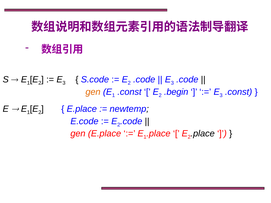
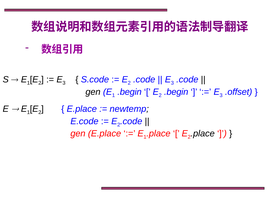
gen colour: orange -> black (93, 92)
.const: .const -> .begin (130, 92)
.const: .const -> .offset (239, 92)
